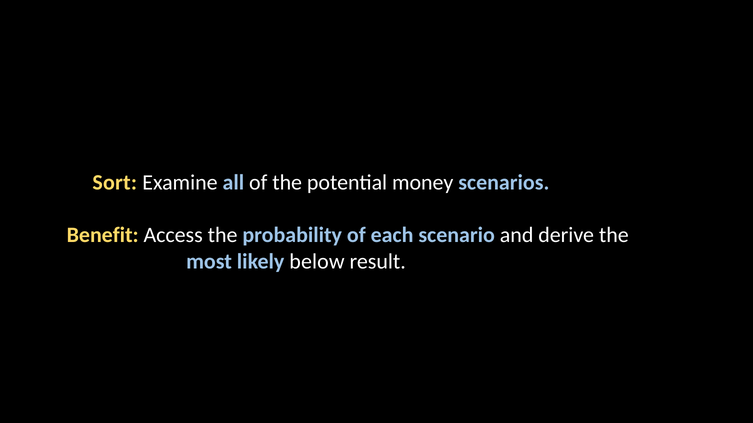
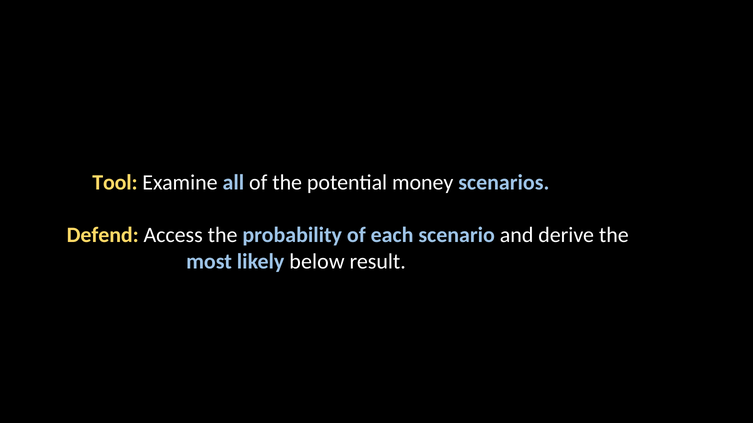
Sort: Sort -> Tool (115, 183)
Benefit: Benefit -> Defend (103, 235)
